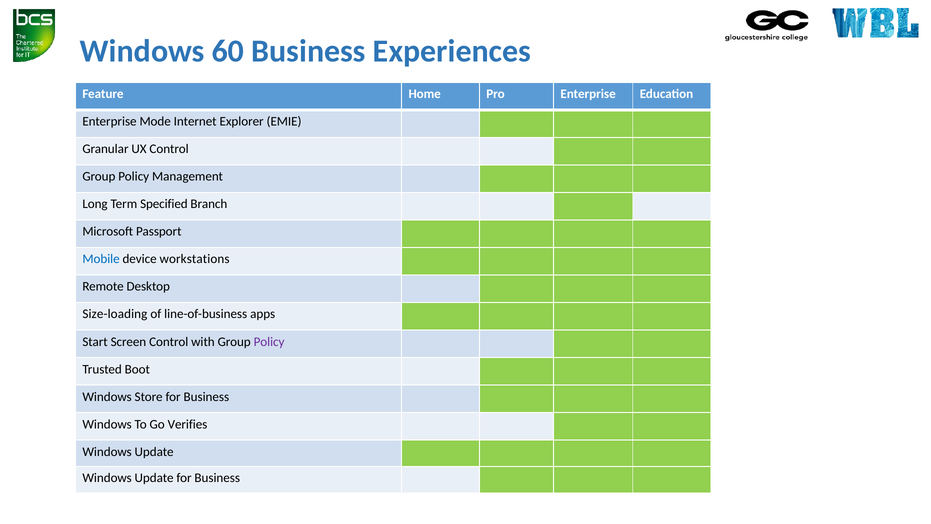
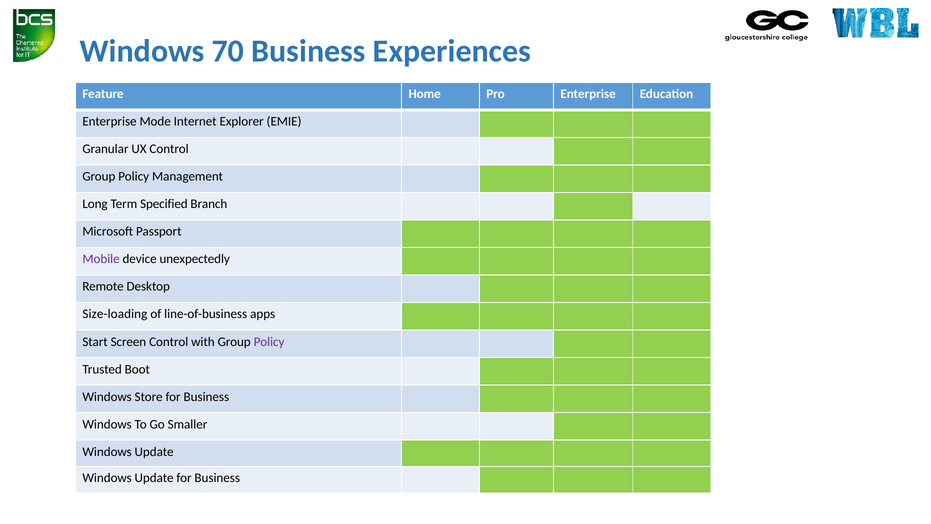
60: 60 -> 70 (228, 51)
Mobile colour: blue -> purple (101, 259)
workstations: workstations -> unexpectedly (195, 259)
Verifies: Verifies -> Smaller (187, 424)
